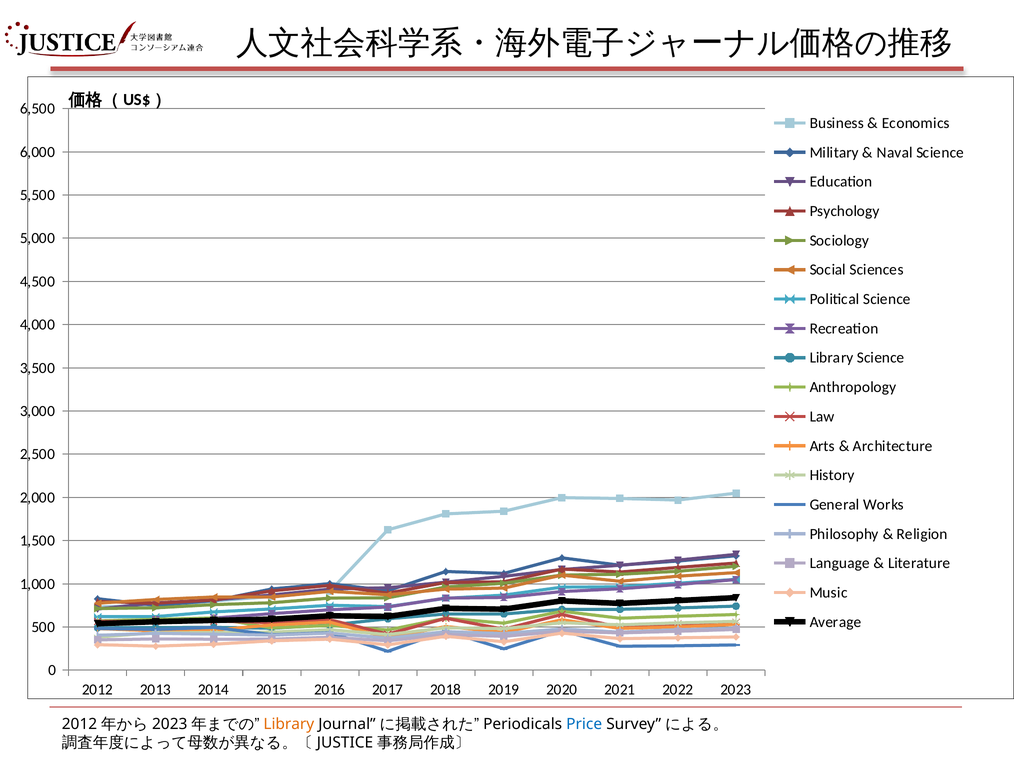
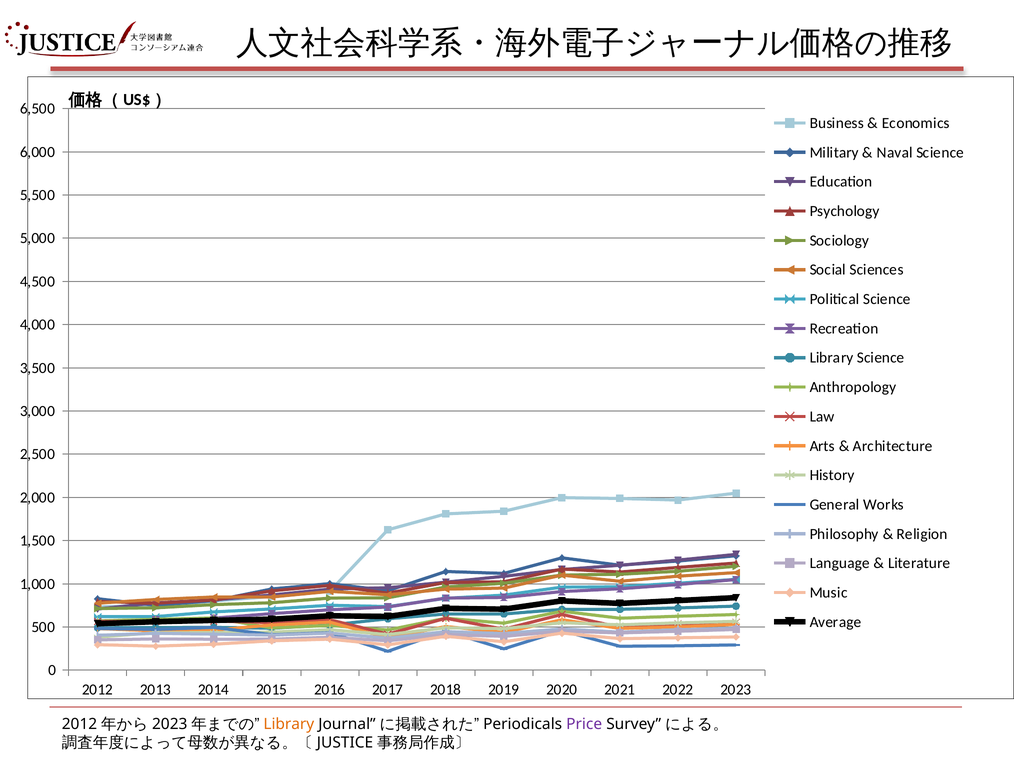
Price colour: blue -> purple (584, 725)
